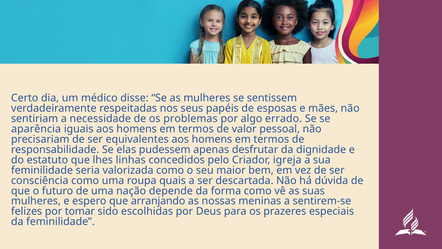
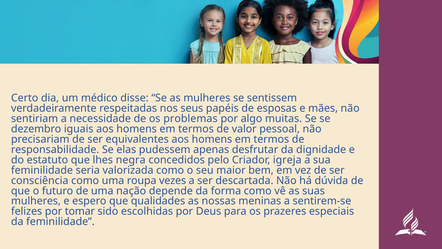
errado: errado -> muitas (284, 119)
aparência: aparência -> dezembro (36, 129)
linhas: linhas -> negra (131, 160)
quais: quais -> vezes (173, 180)
arranjando: arranjando -> qualidades (158, 201)
